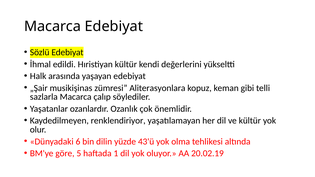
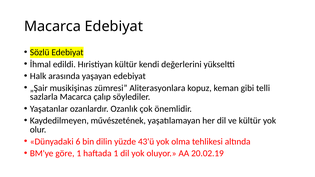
renklendiriyor: renklendiriyor -> művészetének (118, 121)
göre 5: 5 -> 1 (79, 154)
